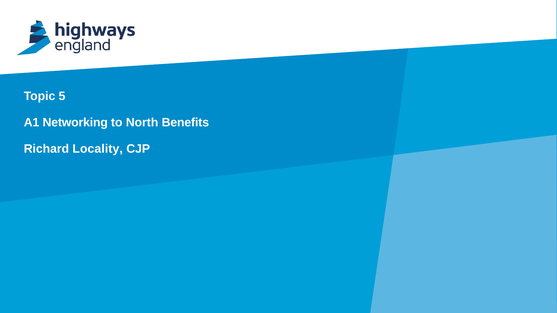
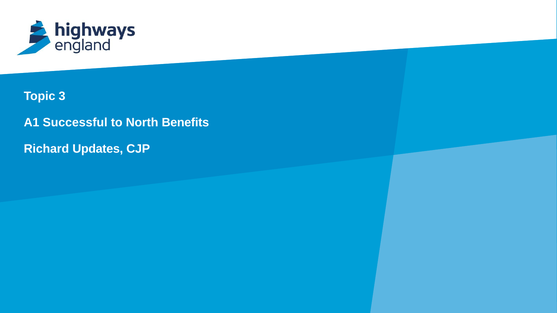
5: 5 -> 3 (62, 96)
Networking: Networking -> Successful (75, 123)
Locality: Locality -> Updates (98, 149)
